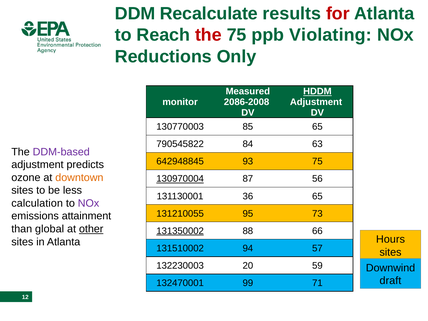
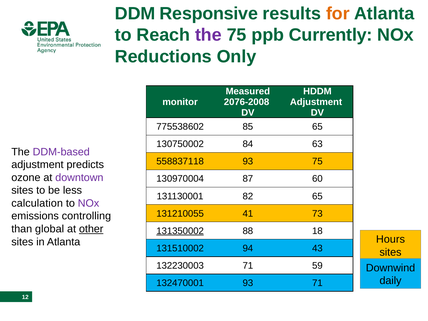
Recalculate: Recalculate -> Responsive (209, 14)
for colour: red -> orange (338, 14)
the colour: red -> purple (208, 35)
Violating: Violating -> Currently (331, 35)
HDDM underline: present -> none (317, 91)
2086-2008: 2086-2008 -> 2076-2008 (247, 102)
130770003: 130770003 -> 775538602 (180, 127)
790545822: 790545822 -> 130750002 (180, 144)
642948845: 642948845 -> 558837118 (180, 161)
downtown colour: orange -> purple (79, 178)
130970004 underline: present -> none (180, 179)
56: 56 -> 60 (317, 179)
36: 36 -> 82 (248, 196)
95: 95 -> 41 (248, 214)
attainment: attainment -> controlling (86, 216)
66: 66 -> 18 (317, 231)
57: 57 -> 43 (317, 248)
132230003 20: 20 -> 71 (248, 266)
draft: draft -> daily (391, 281)
132470001 99: 99 -> 93 (248, 283)
